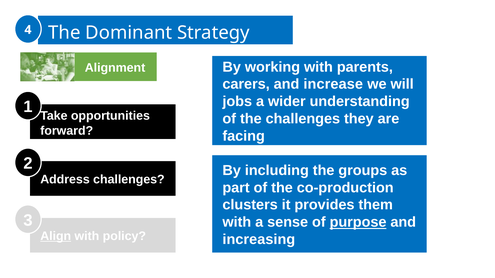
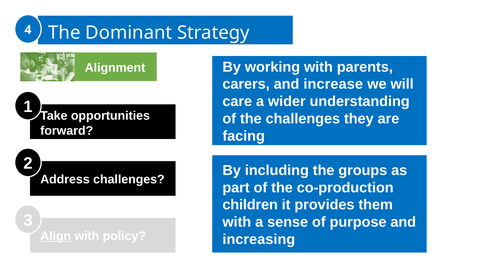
jobs: jobs -> care (237, 102)
clusters: clusters -> children (250, 205)
purpose underline: present -> none (358, 223)
